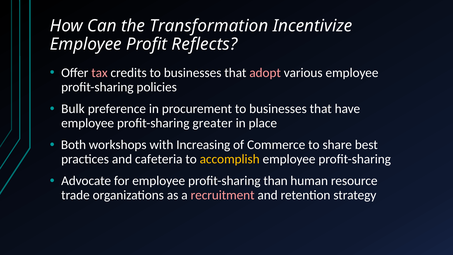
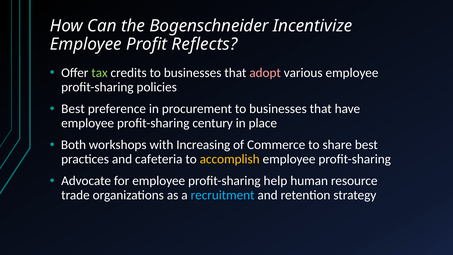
Transformation: Transformation -> Bogenschneider (209, 26)
tax colour: pink -> light green (100, 73)
Bulk: Bulk -> Best (73, 109)
greater: greater -> century (213, 123)
than: than -> help (275, 181)
recruitment colour: pink -> light blue (223, 195)
